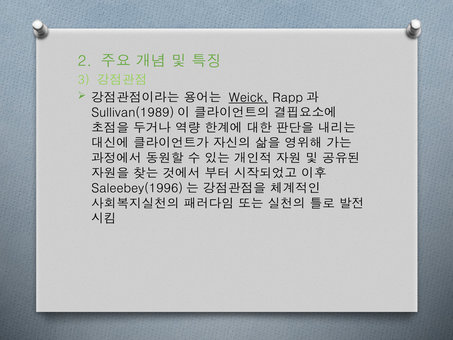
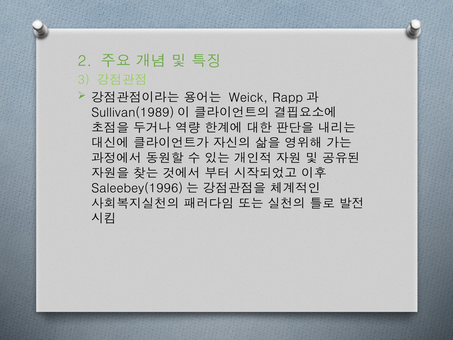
Weick underline: present -> none (248, 98)
